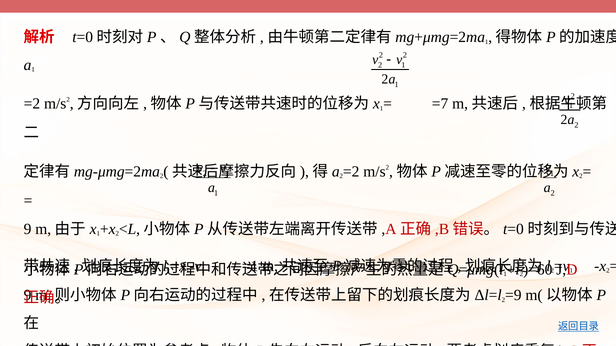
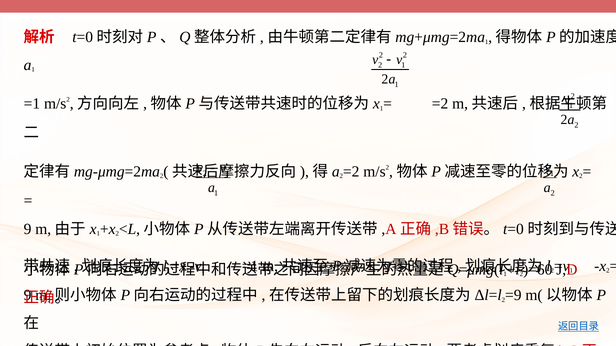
=2: =2 -> =1 (32, 104)
=7: =7 -> =2 (440, 104)
